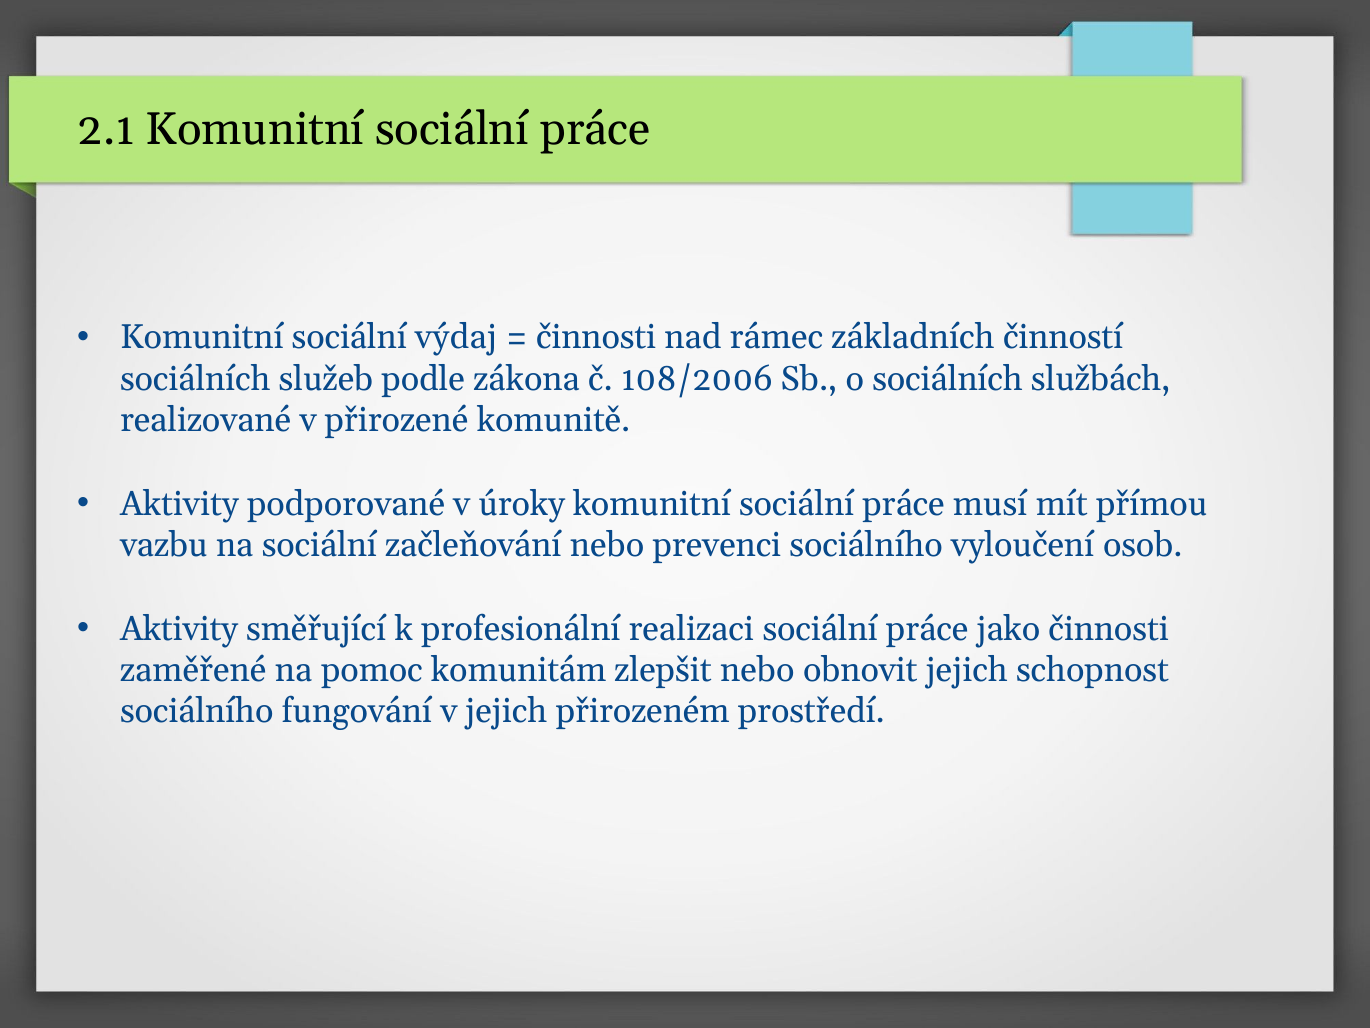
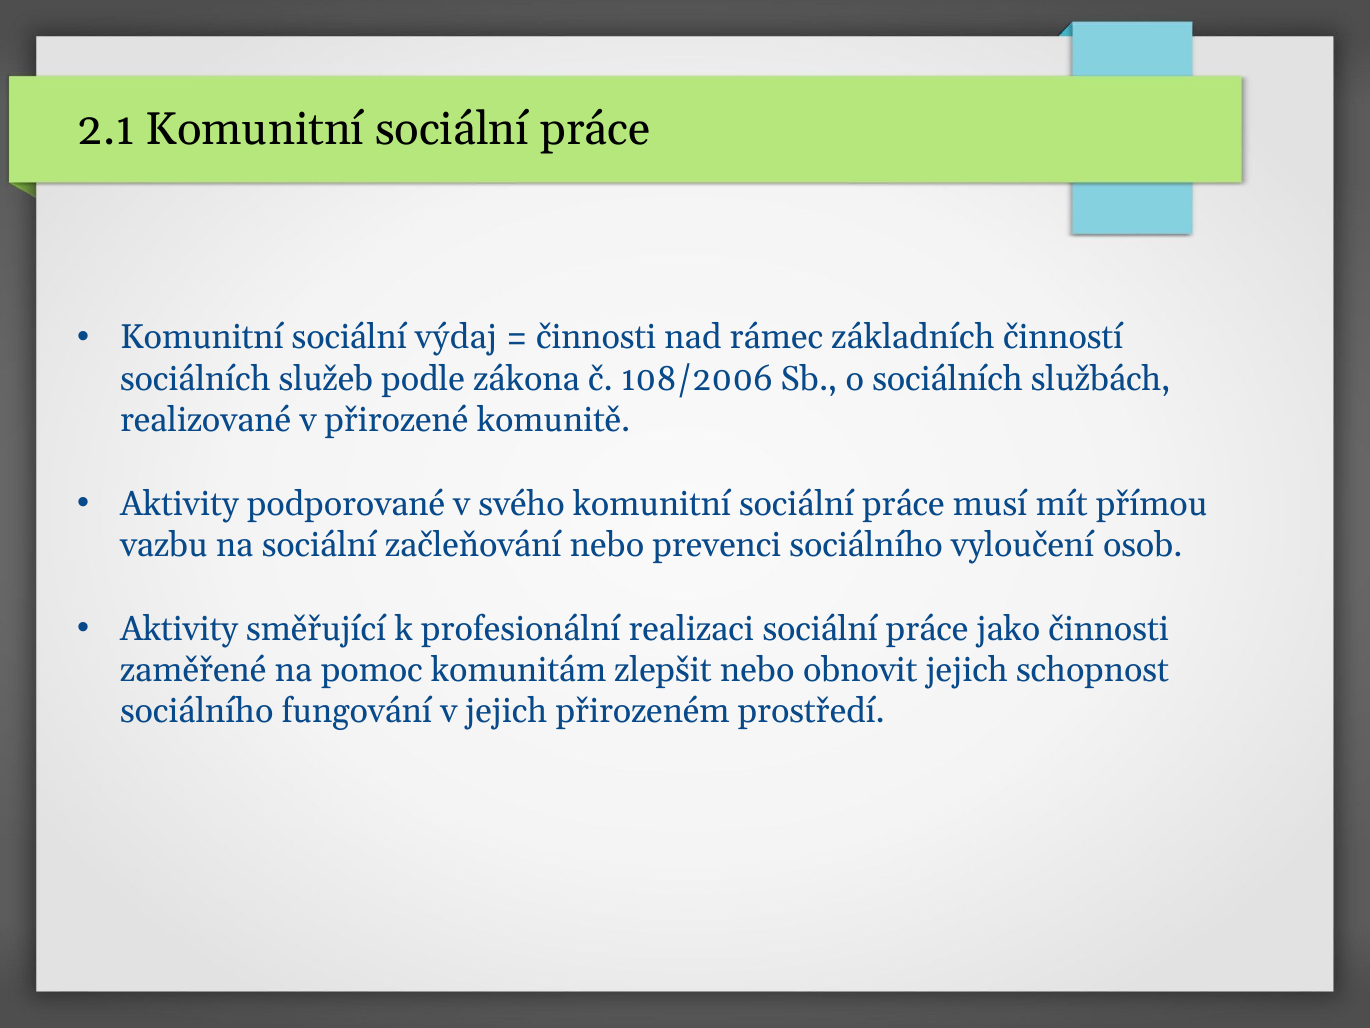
úroky: úroky -> svého (522, 504)
